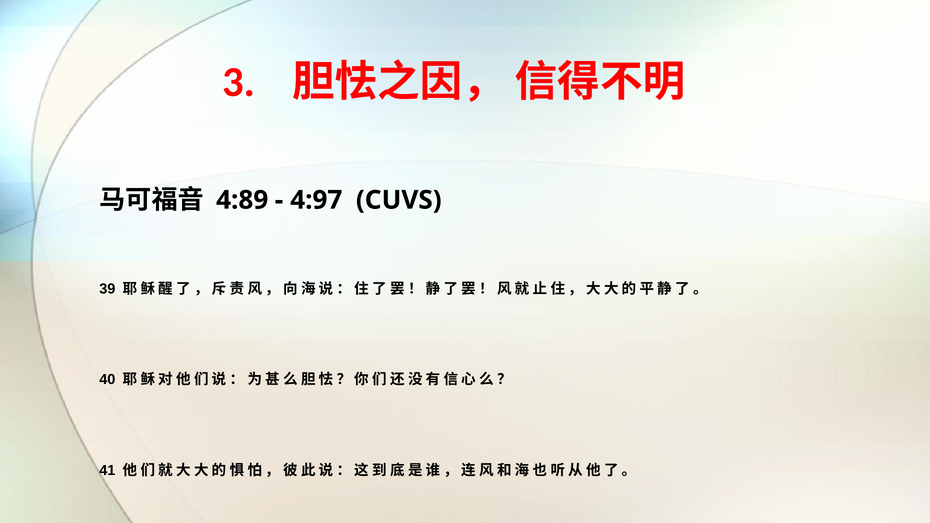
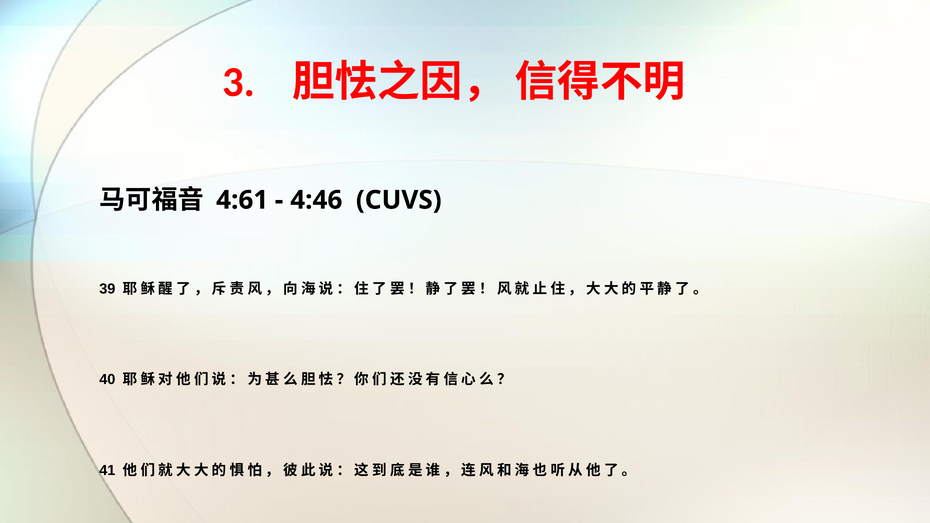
4:89: 4:89 -> 4:61 (242, 200)
4:97: 4:97 -> 4:46 (316, 200)
